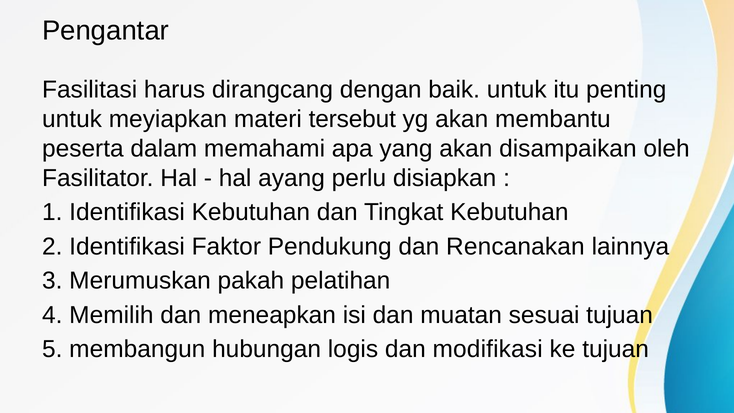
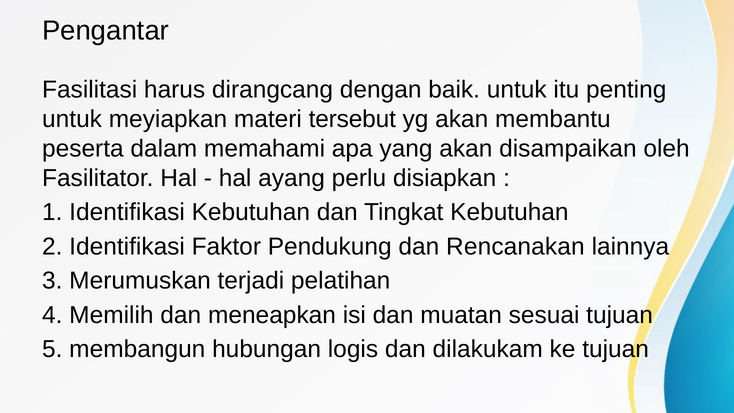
pakah: pakah -> terjadi (251, 281)
modifikasi: modifikasi -> dilakukam (488, 349)
